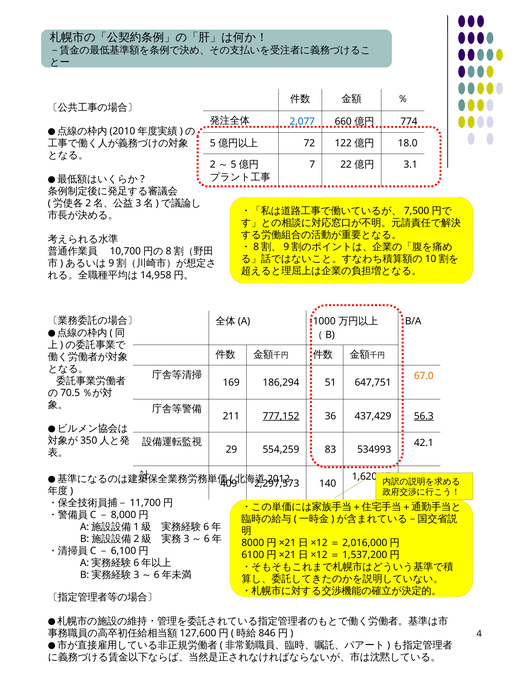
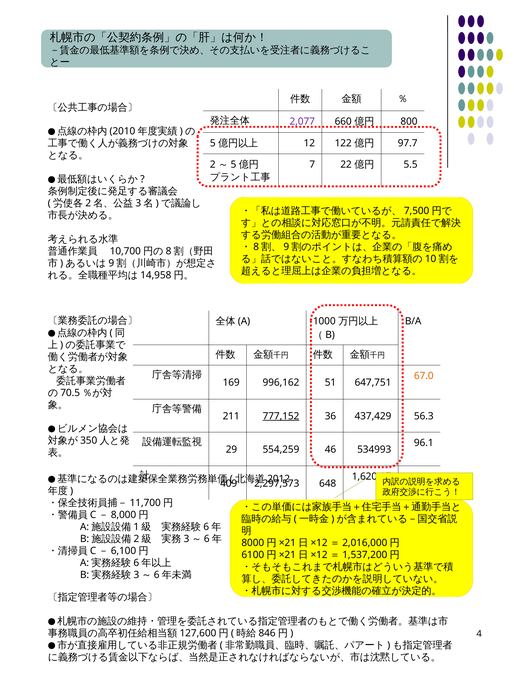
2,077 colour: blue -> purple (302, 121)
774: 774 -> 800 (409, 121)
72: 72 -> 12 (309, 143)
18.0: 18.0 -> 97.7 (408, 143)
3.1: 3.1 -> 5.5 (411, 165)
186,294: 186,294 -> 996,162 (281, 382)
56.3 underline: present -> none (424, 416)
42.1: 42.1 -> 96.1 (424, 442)
83: 83 -> 46 (331, 449)
140: 140 -> 648 (328, 483)
